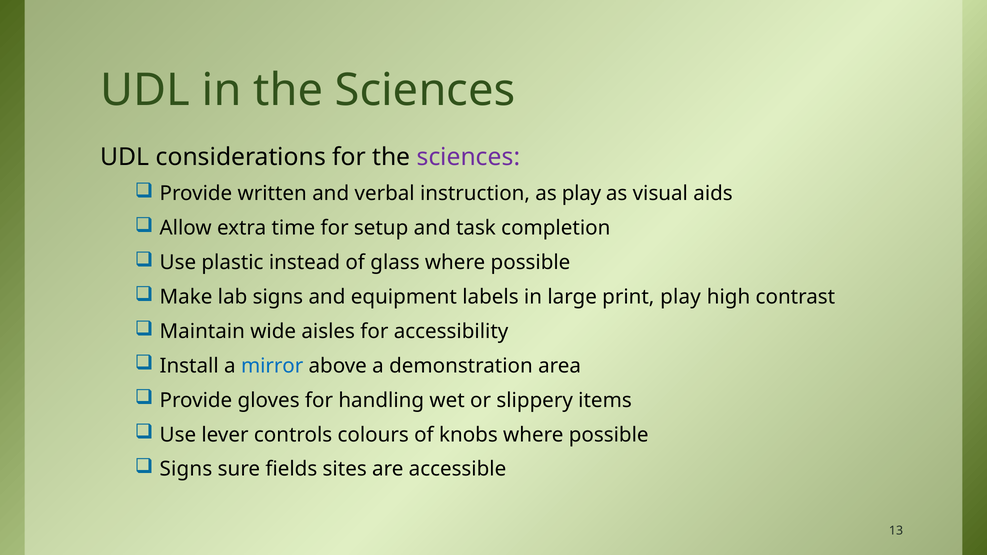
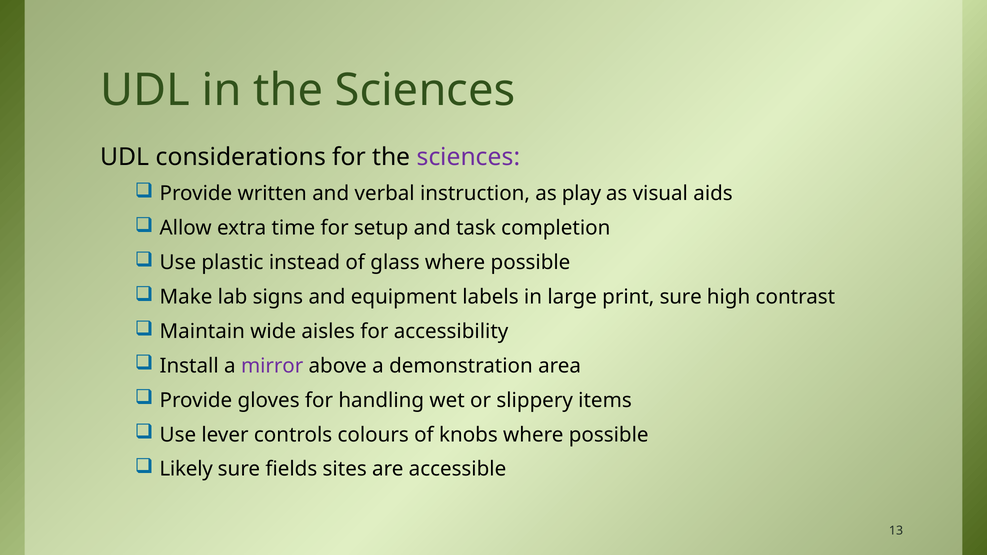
print play: play -> sure (681, 297)
mirror colour: blue -> purple (272, 366)
Signs: Signs -> Likely (186, 469)
